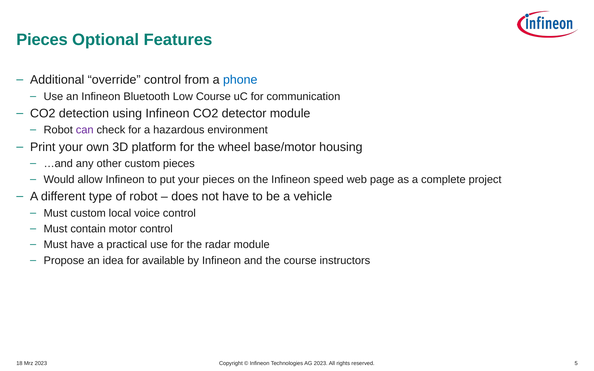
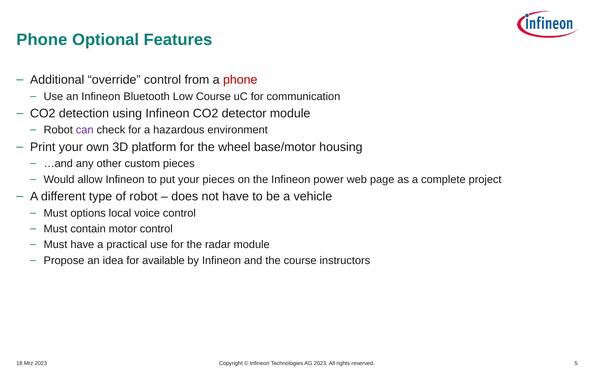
Pieces: Pieces -> Phone (42, 40)
phone colour: blue -> red (240, 80)
speed: speed -> power (329, 180)
Must custom: custom -> options (88, 213)
